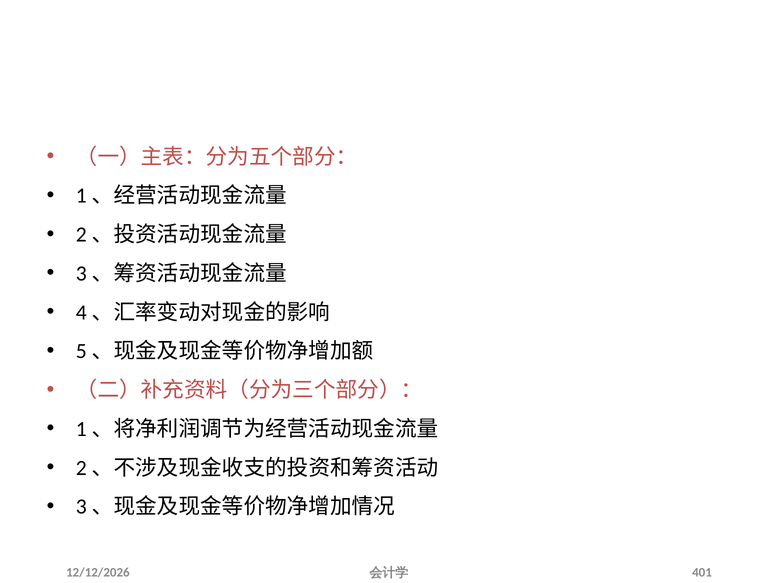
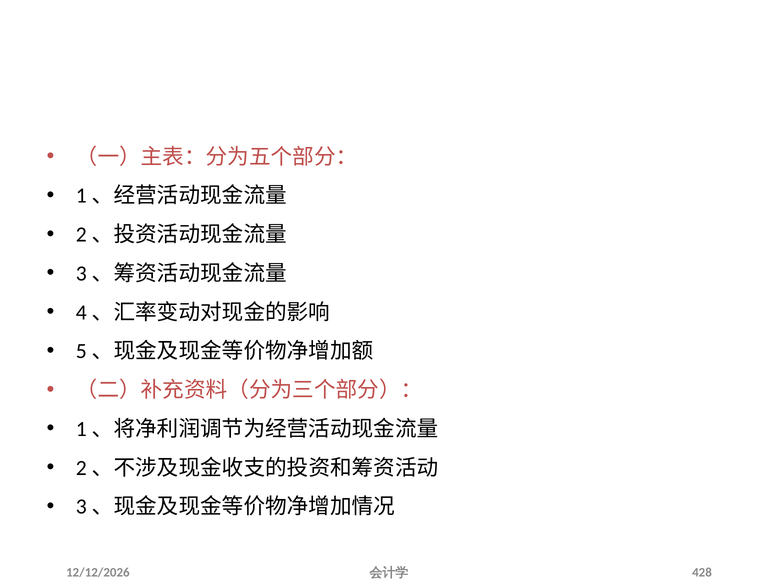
401: 401 -> 428 (702, 573)
